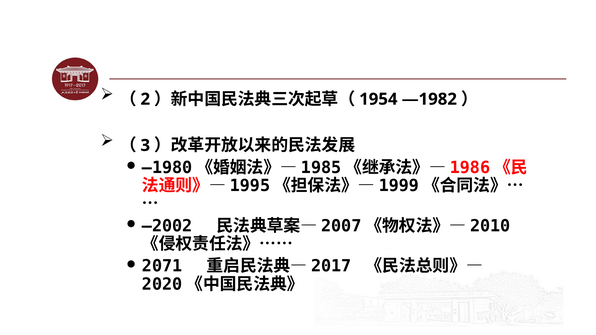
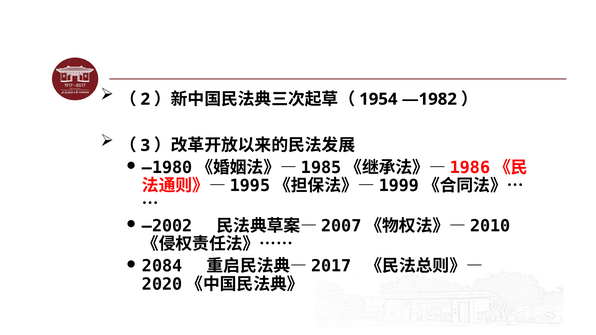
2071: 2071 -> 2084 (162, 266)
